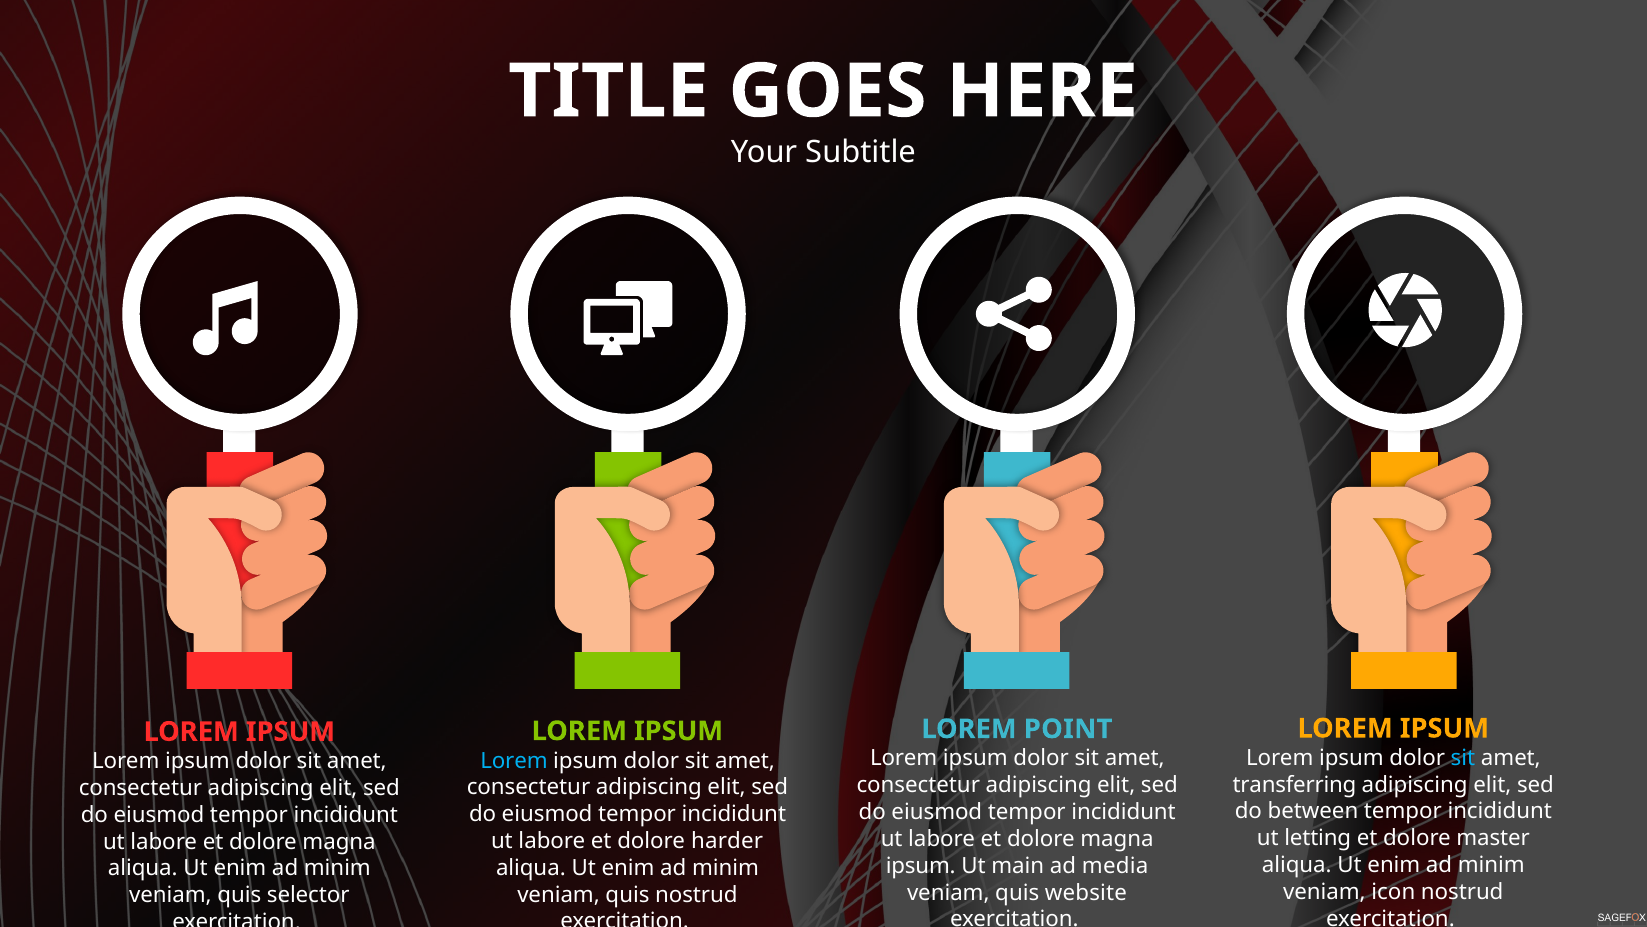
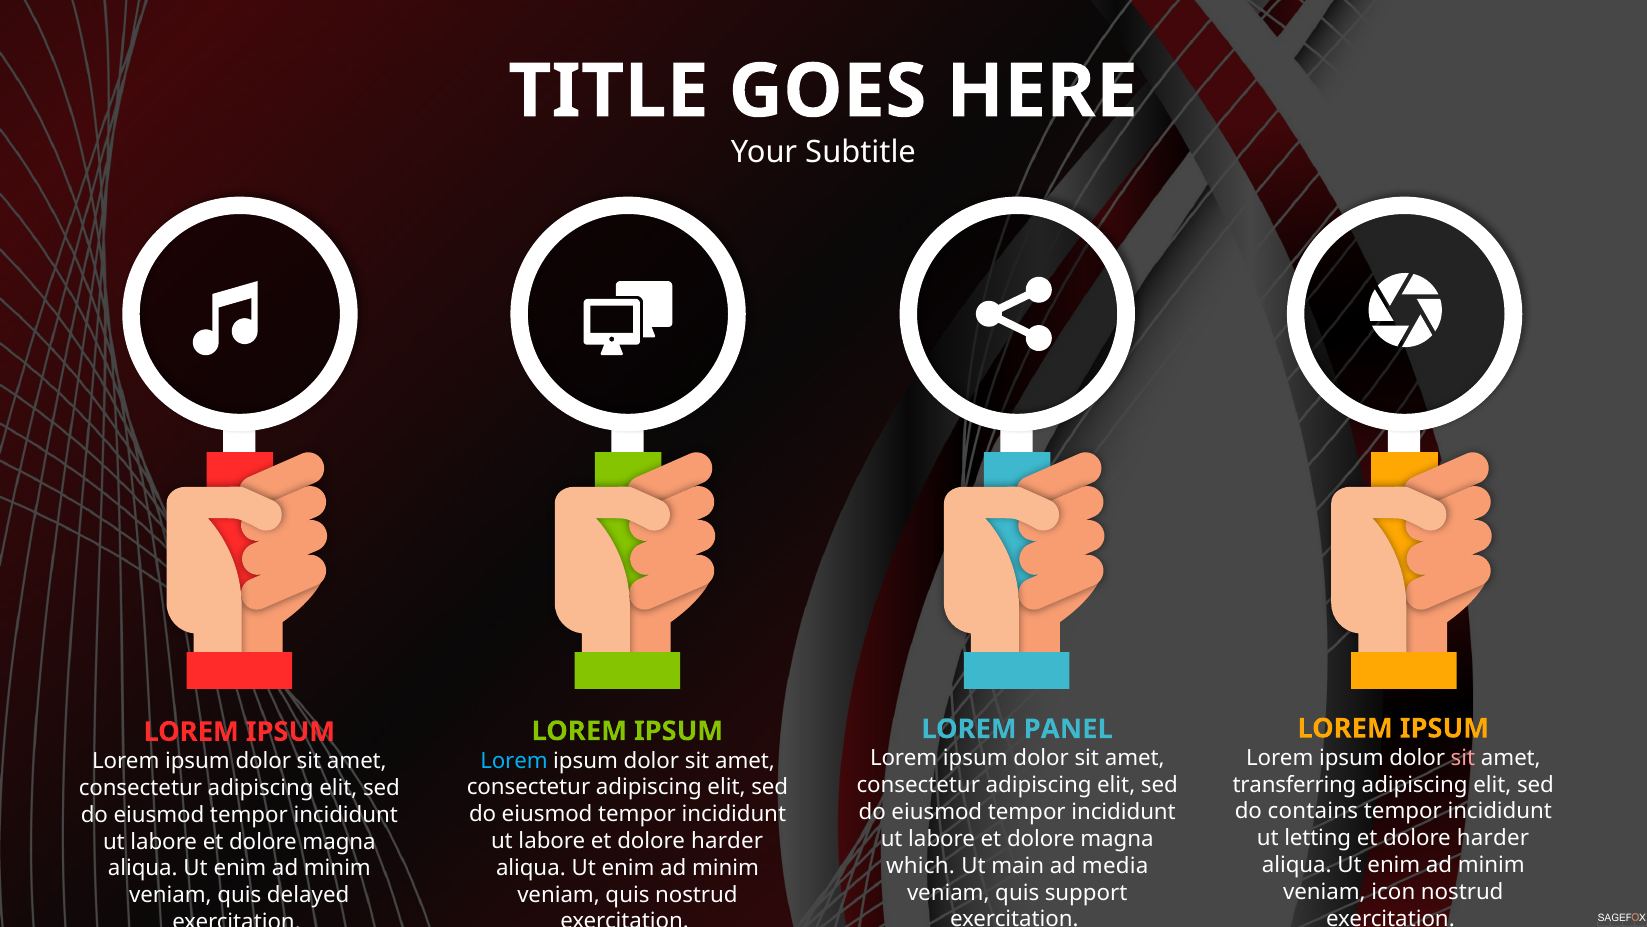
POINT: POINT -> PANEL (1068, 729)
sit colour: light blue -> pink (1463, 758)
between: between -> contains (1313, 811)
master: master -> harder (1493, 838)
ipsum: ipsum -> which (921, 865)
website: website -> support (1086, 892)
selector: selector -> delayed (308, 895)
